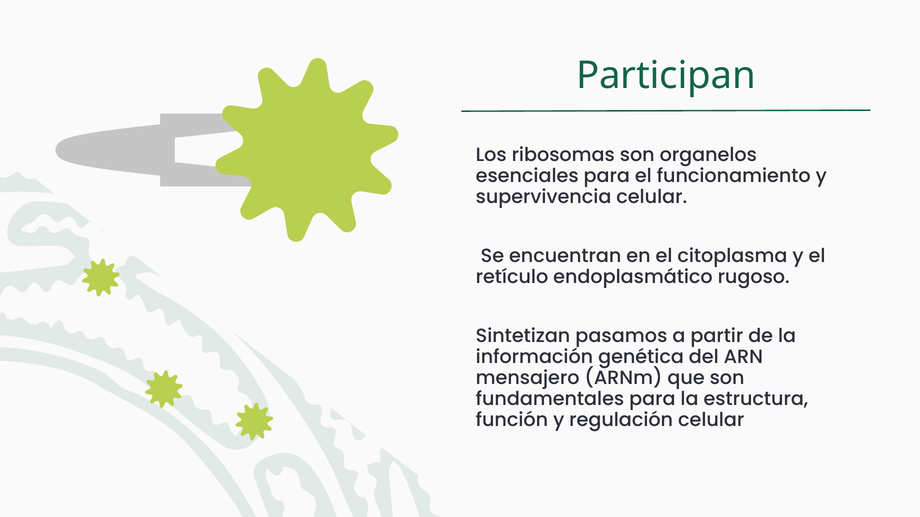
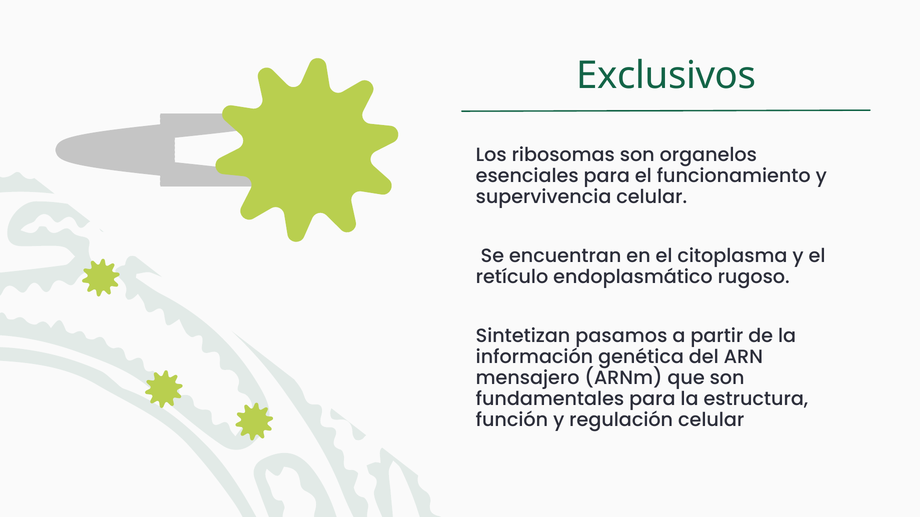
Participan: Participan -> Exclusivos (666, 76)
